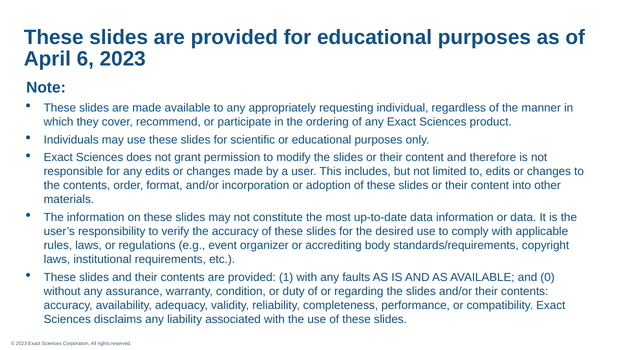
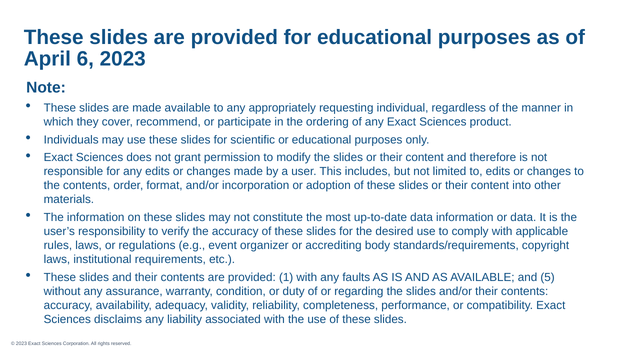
0: 0 -> 5 (548, 277)
